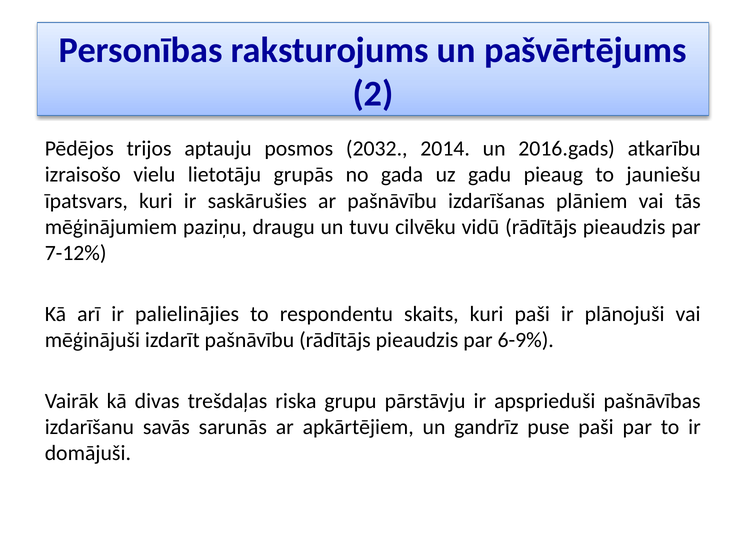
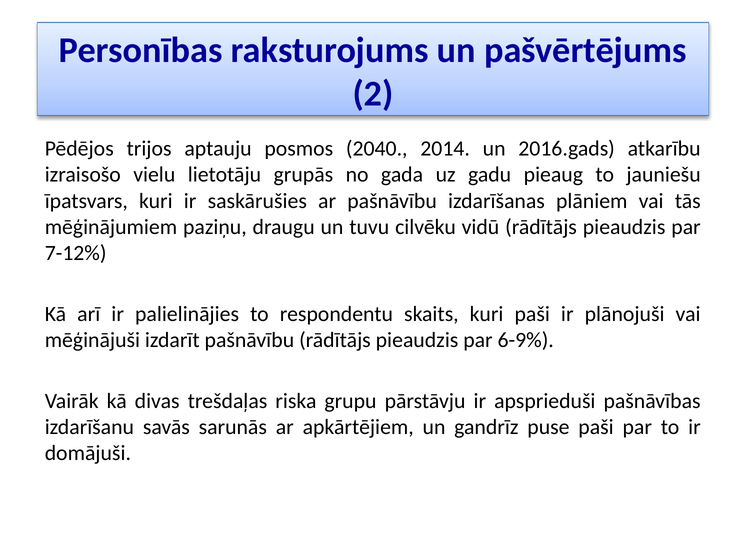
2032: 2032 -> 2040 (377, 149)
